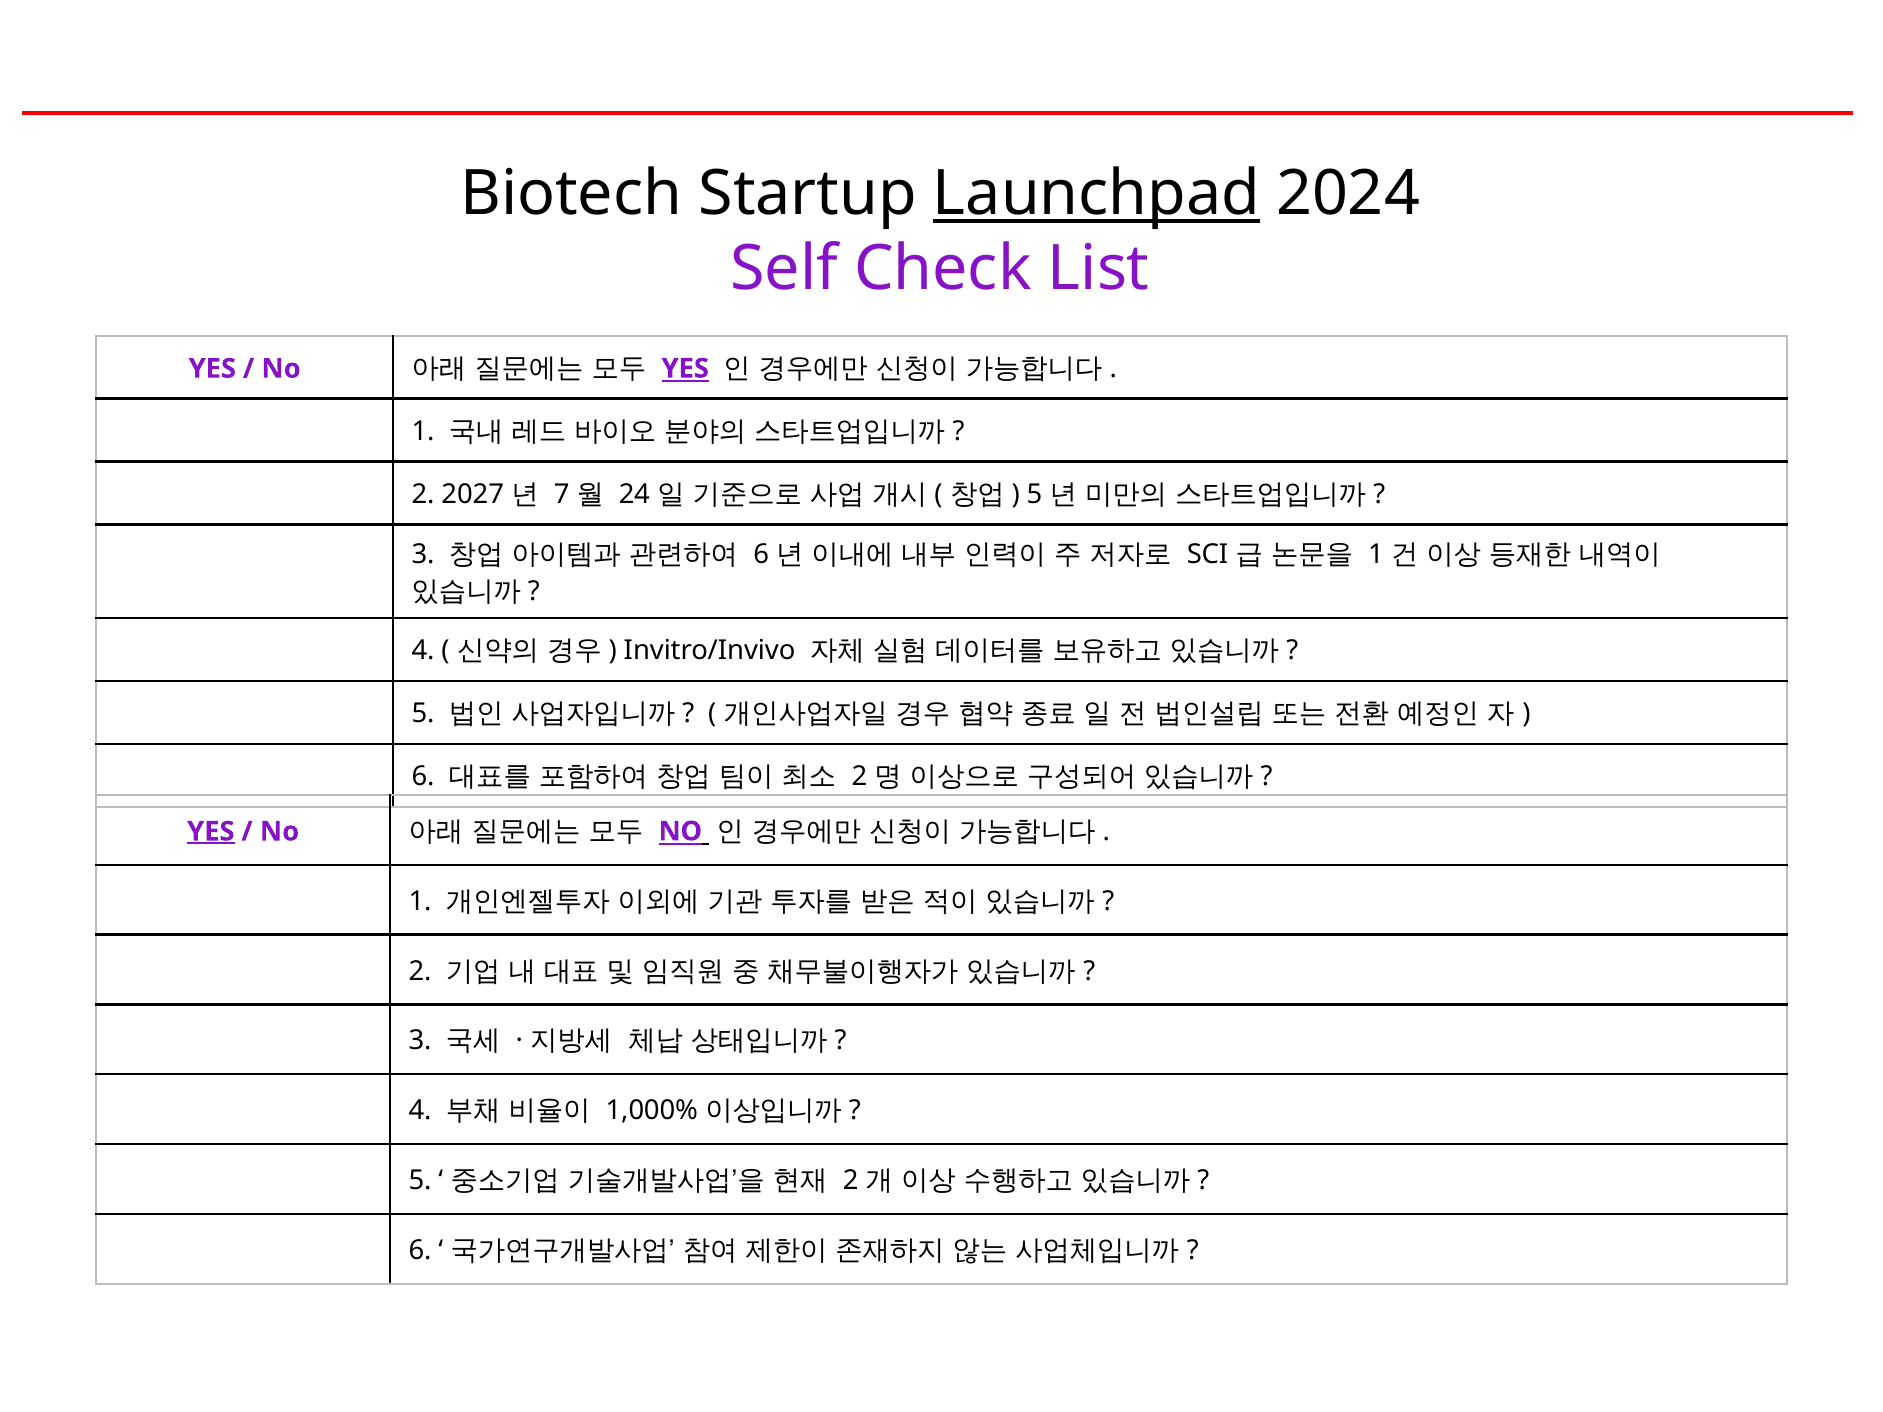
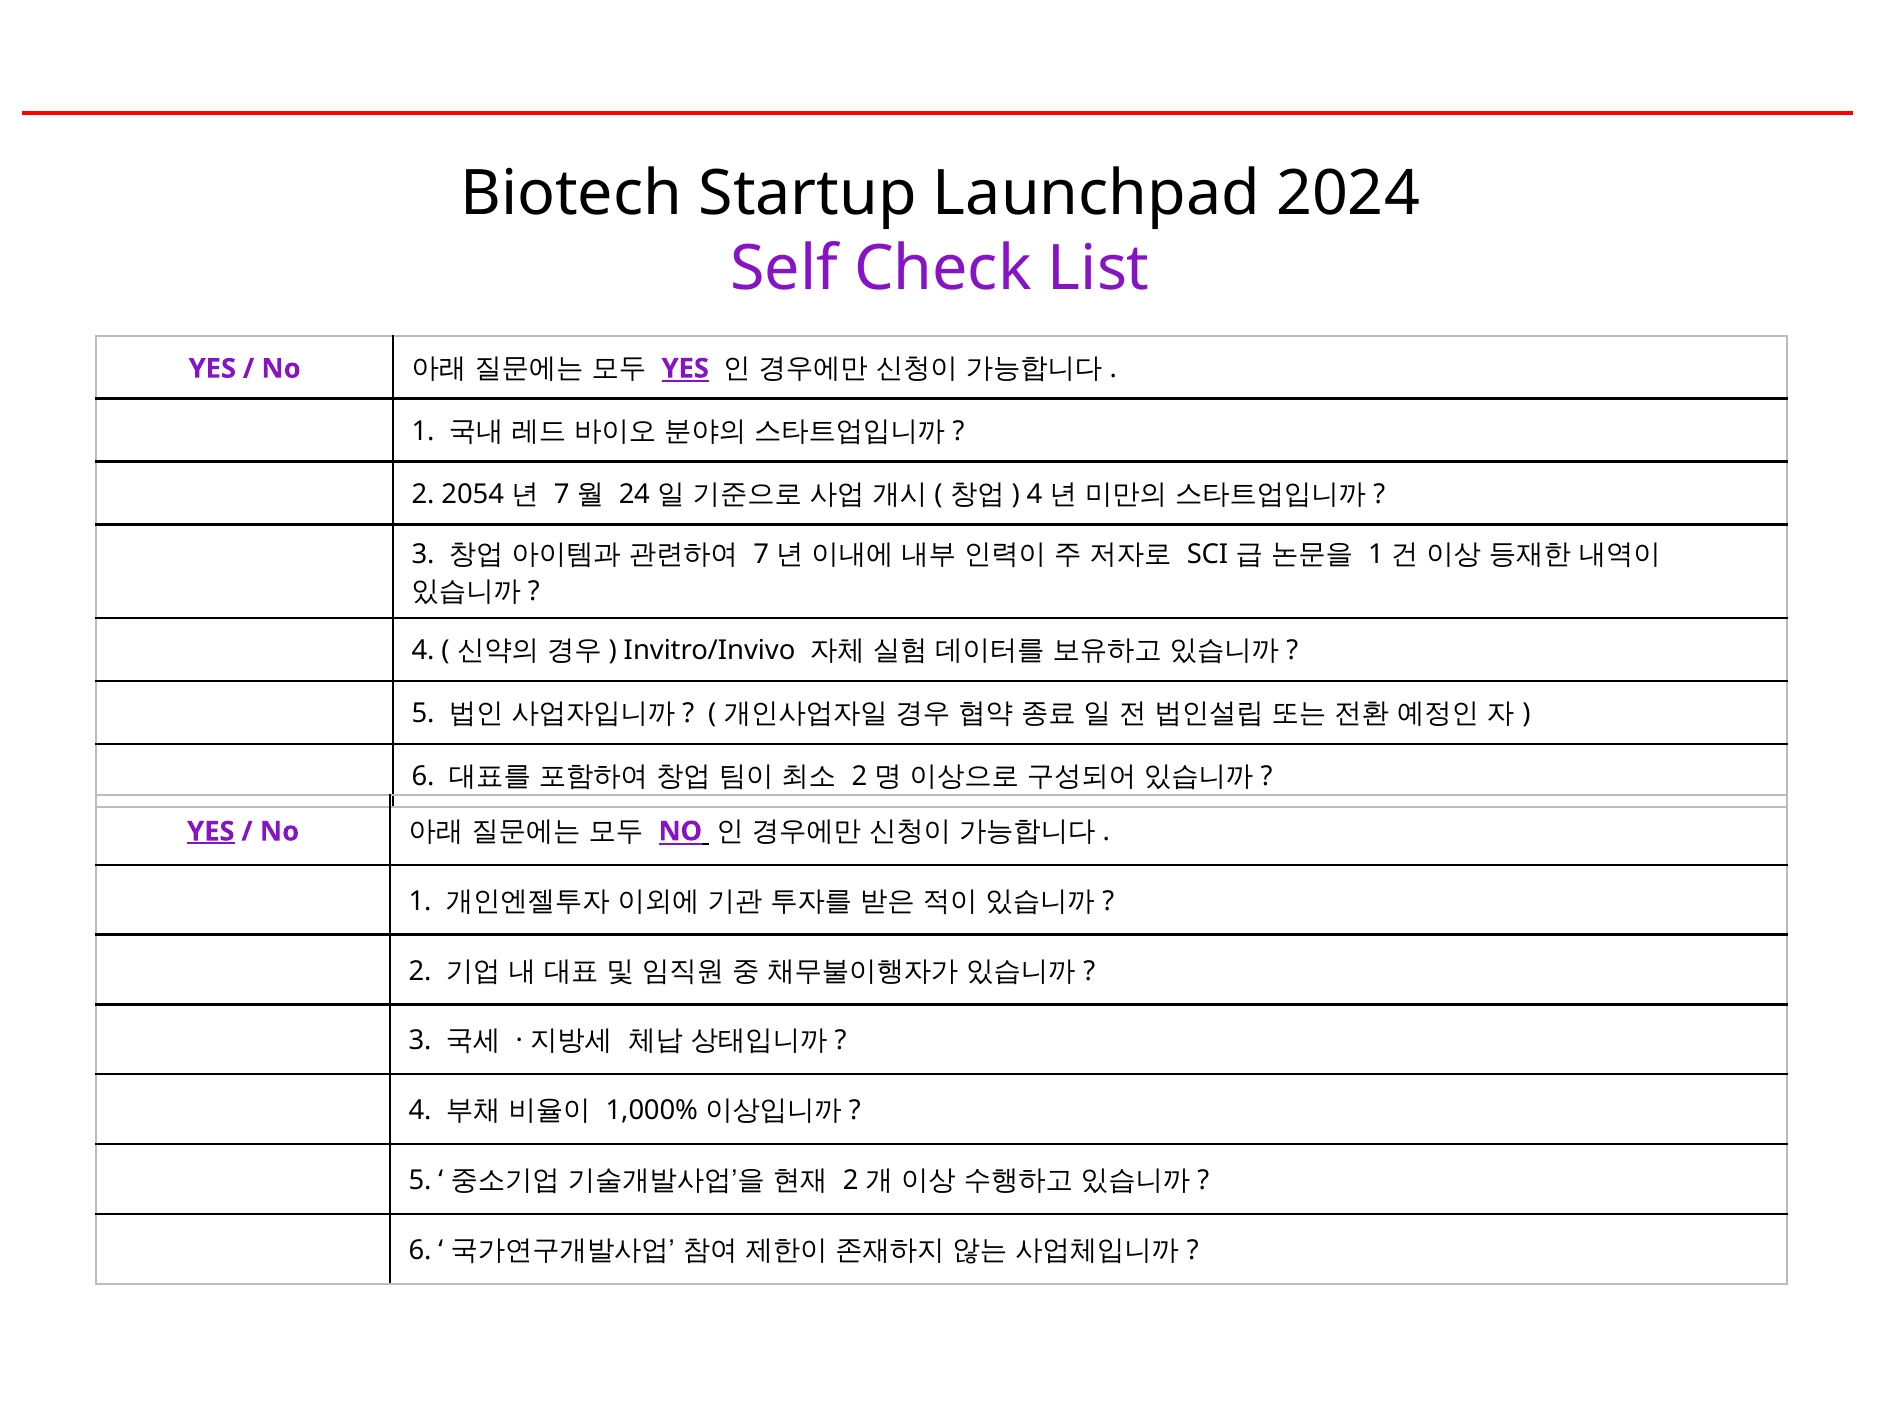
Launchpad underline: present -> none (1096, 194)
2027: 2027 -> 2054 (473, 494)
5: 5 -> 4 (1034, 494)
6: 6 -> 7 (761, 554)
